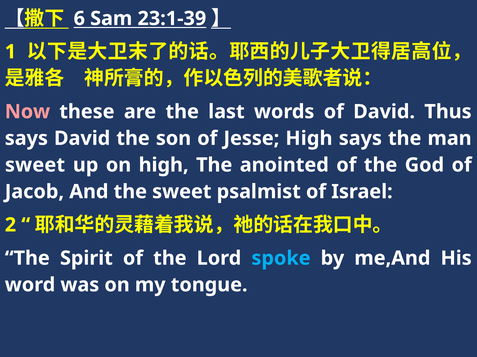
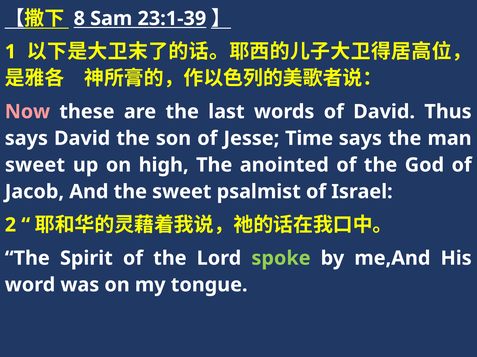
6: 6 -> 8 (79, 19)
Jesse High: High -> Time (309, 139)
spoke colour: light blue -> light green (281, 259)
